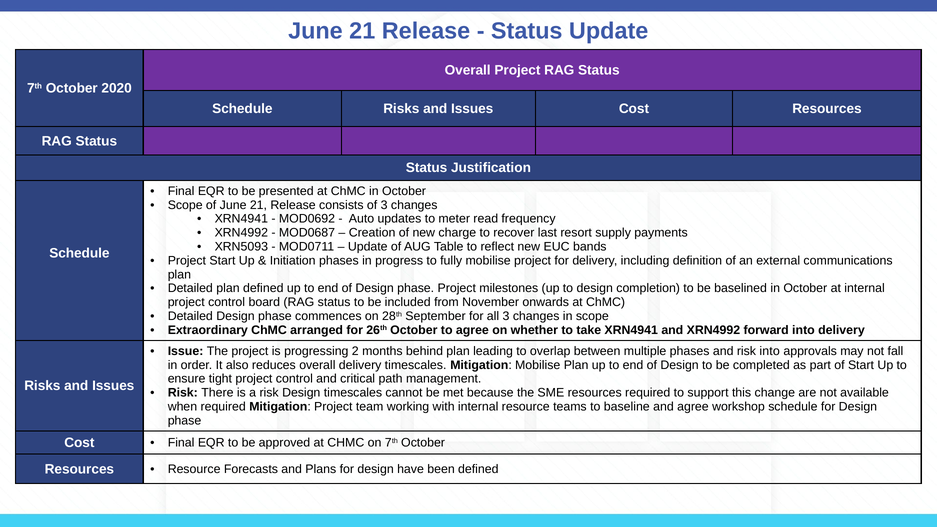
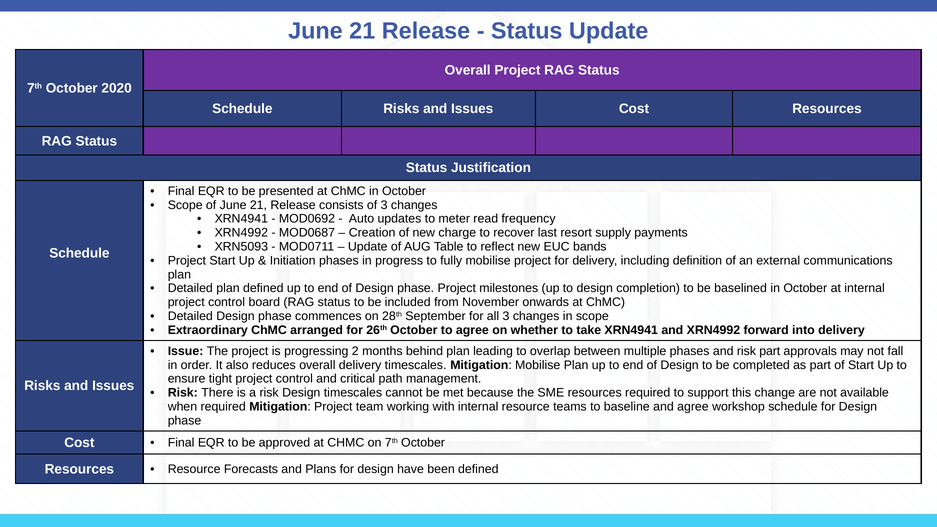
risk into: into -> part (770, 351)
